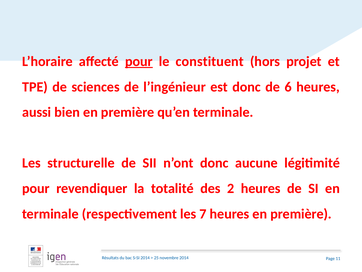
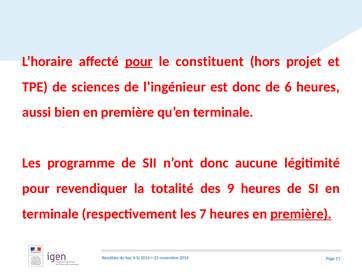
structurelle: structurelle -> programme (81, 163)
2: 2 -> 9 (231, 188)
première underline: none -> present (301, 213)
